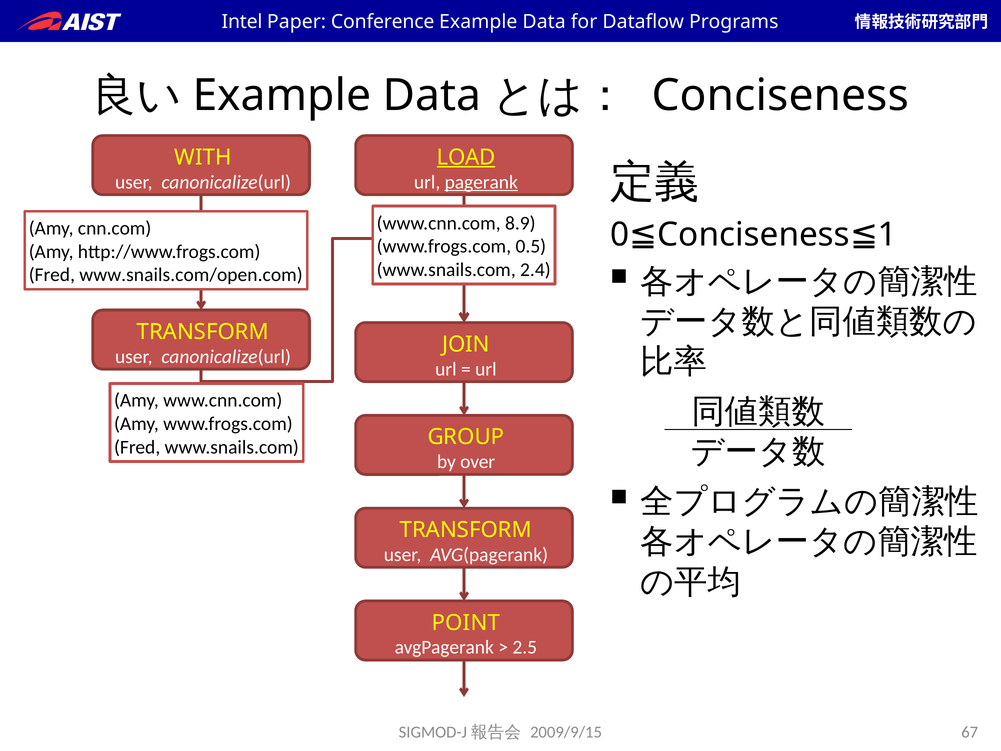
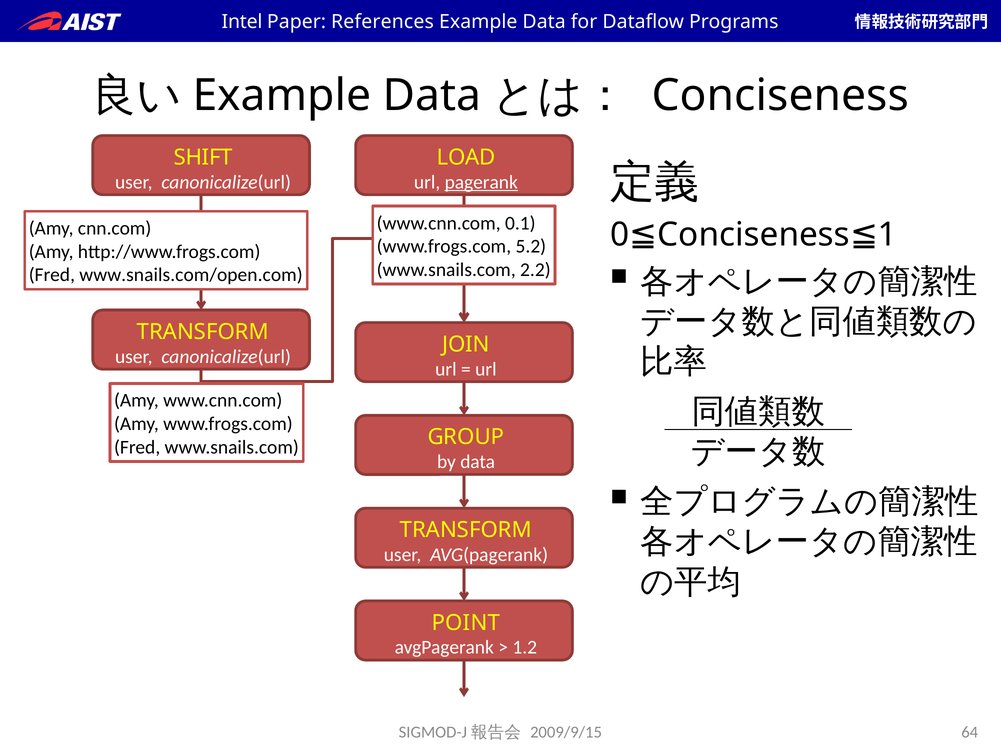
Conference: Conference -> References (383, 22)
WITH: WITH -> SHIFT (203, 157)
LOAD underline: present -> none (466, 157)
8.9: 8.9 -> 0.1 (520, 223)
0.5: 0.5 -> 5.2 (531, 246)
2.4: 2.4 -> 2.2 (535, 270)
by over: over -> data (478, 462)
2.5: 2.5 -> 1.2 (525, 647)
67: 67 -> 64 (970, 732)
